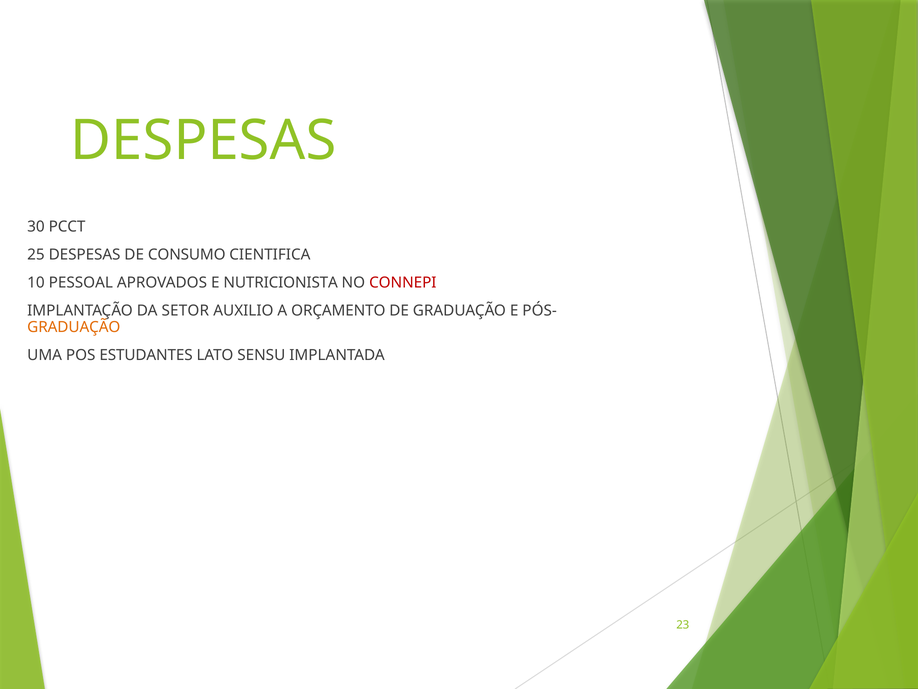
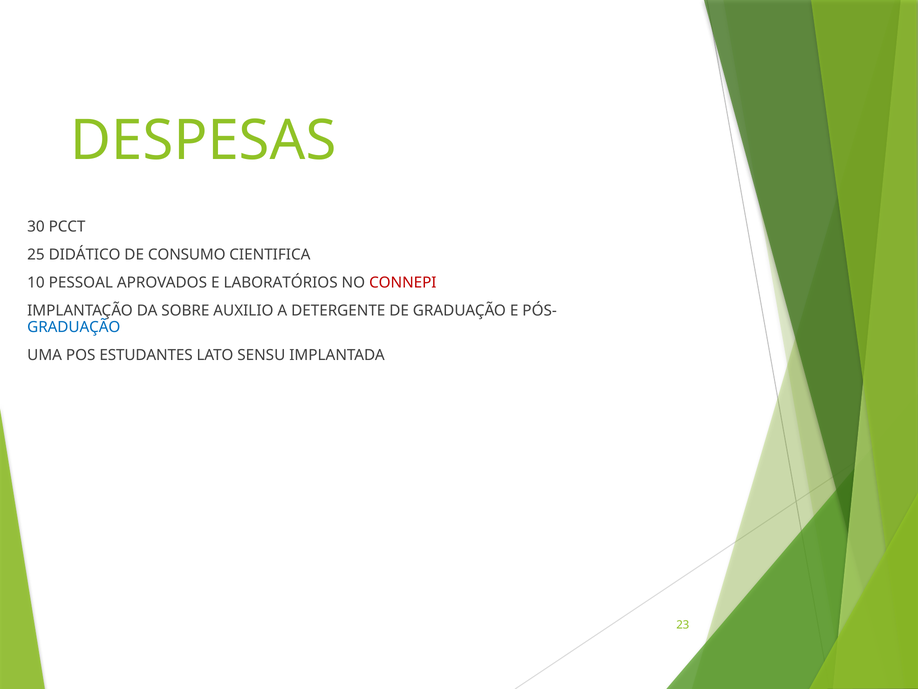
25 DESPESAS: DESPESAS -> DIDÁTICO (85, 255)
NUTRICIONISTA: NUTRICIONISTA -> LABORATÓRIOS (281, 283)
SETOR: SETOR -> SOBRE (185, 311)
ORÇAMENTO: ORÇAMENTO -> DETERGENTE (338, 311)
GRADUAÇÃO colour: orange -> blue (74, 327)
